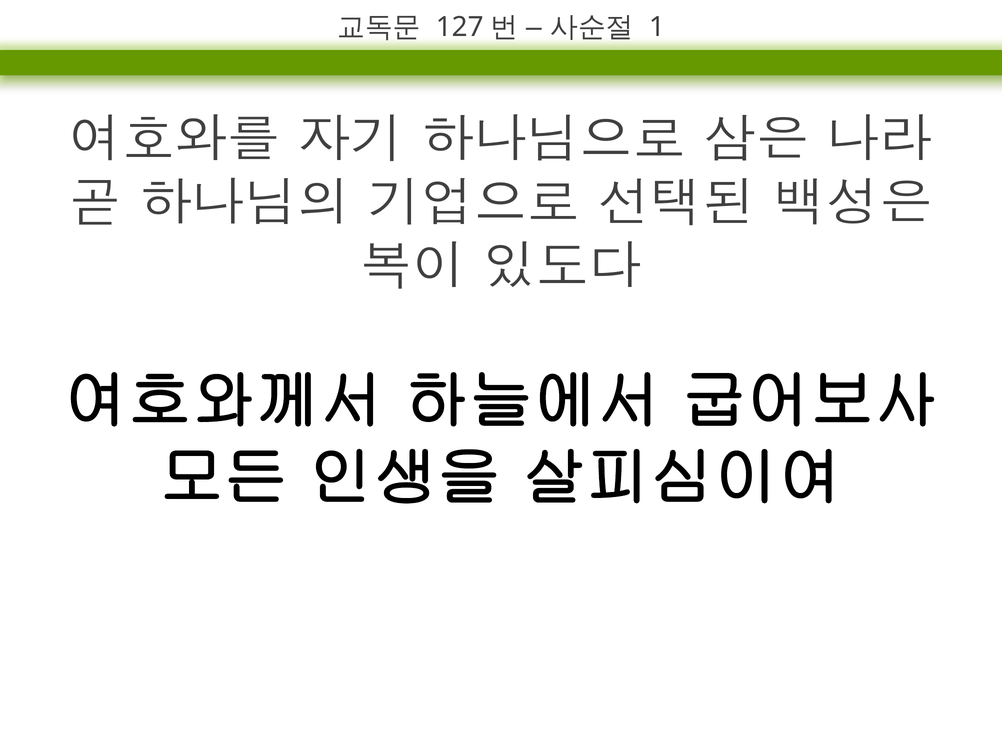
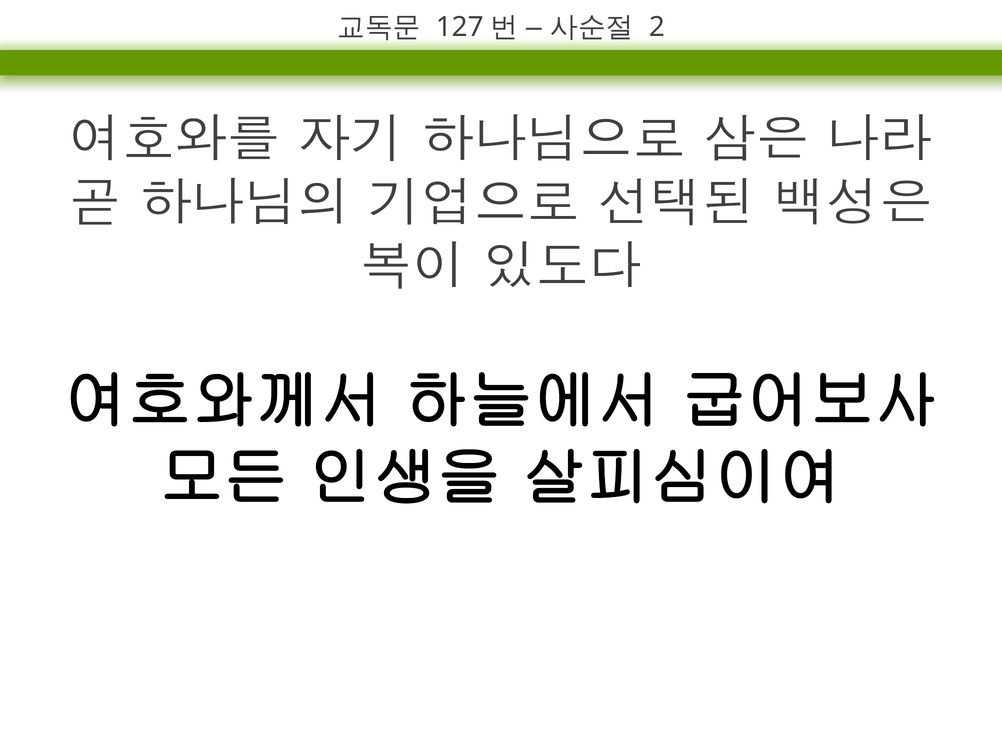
1: 1 -> 2 (657, 27)
